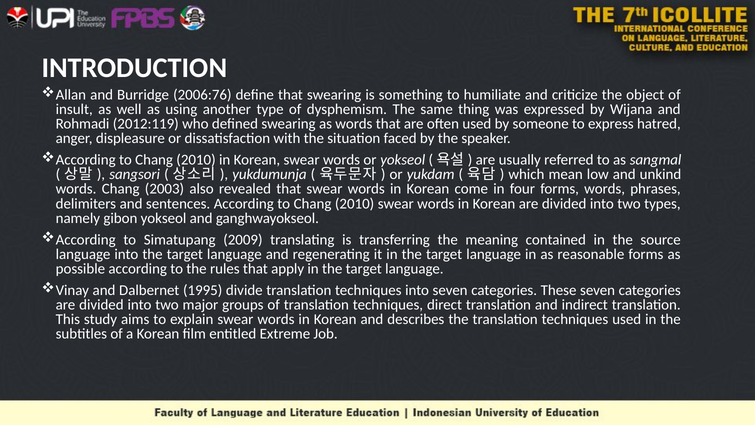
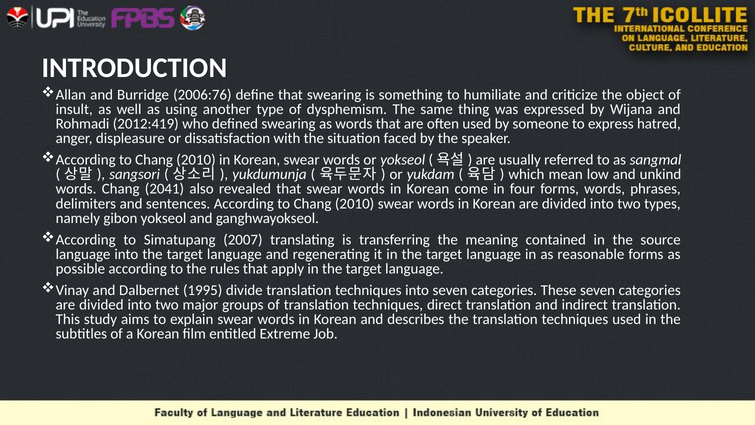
2012:119: 2012:119 -> 2012:419 (146, 124)
2003: 2003 -> 2041 (164, 189)
2009: 2009 -> 2007 (243, 240)
